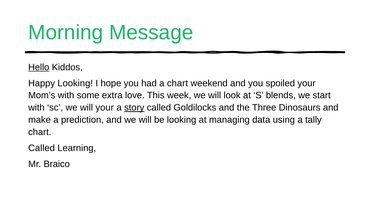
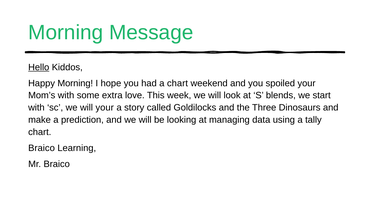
Happy Looking: Looking -> Morning (75, 83)
story underline: present -> none (134, 108)
Called: Called -> Braico (42, 148)
